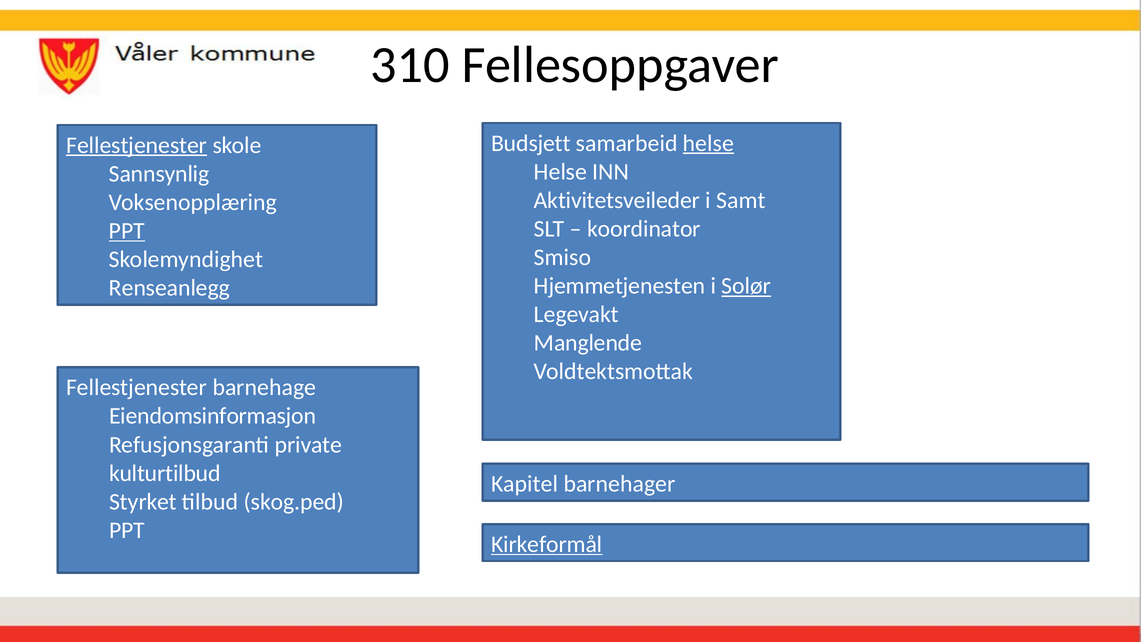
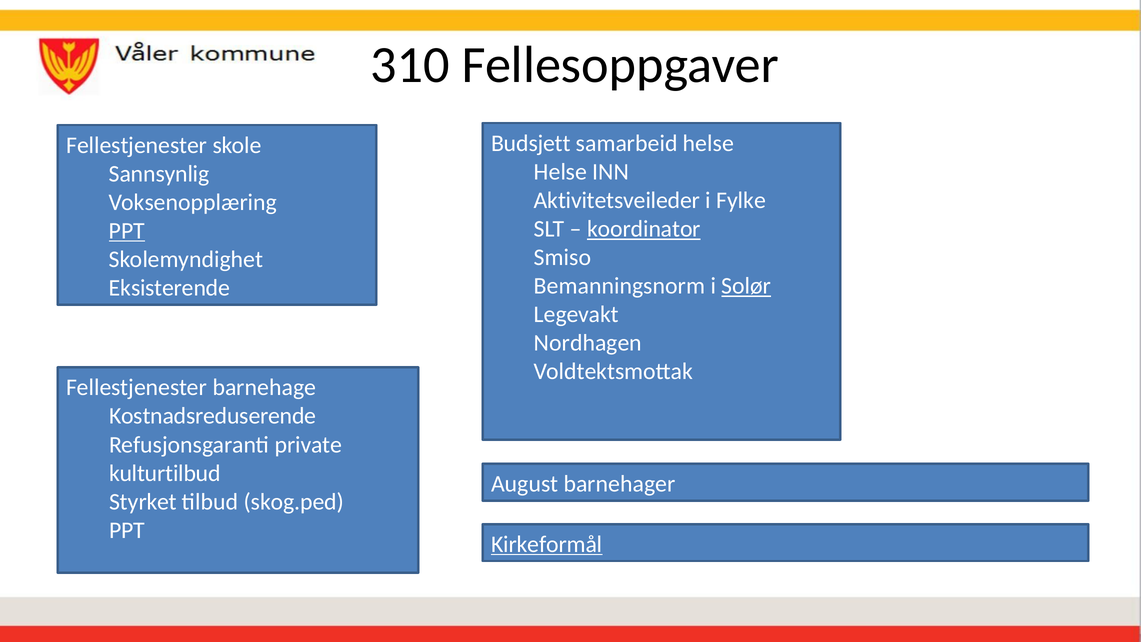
helse underline: present -> none (708, 143)
Fellestjenester underline: present -> none (137, 145)
Samt: Samt -> Fylke (741, 200)
koordinator underline: none -> present (644, 229)
Hjemmetjenesten: Hjemmetjenesten -> Bemanningsnorm (620, 286)
Renseanlegg: Renseanlegg -> Eksisterende (169, 288)
Manglende: Manglende -> Nordhagen (588, 343)
Eiendomsinformasjon: Eiendomsinformasjon -> Kostnadsreduserende (213, 416)
Kapitel: Kapitel -> August (525, 484)
